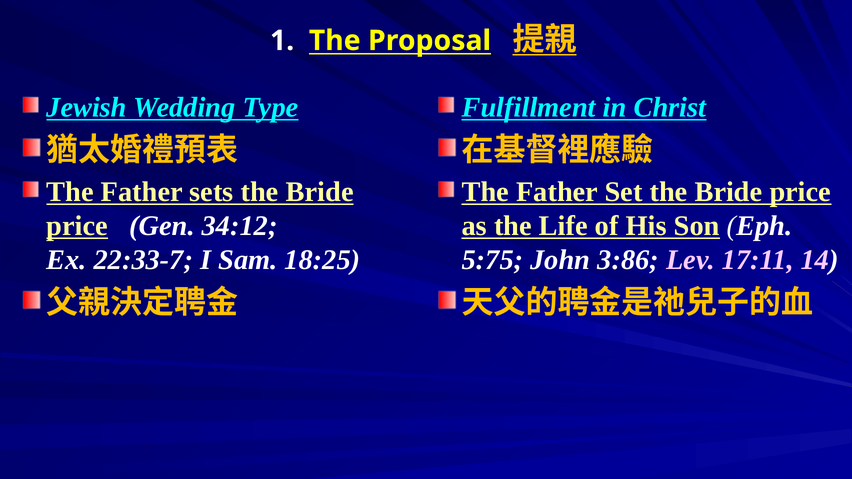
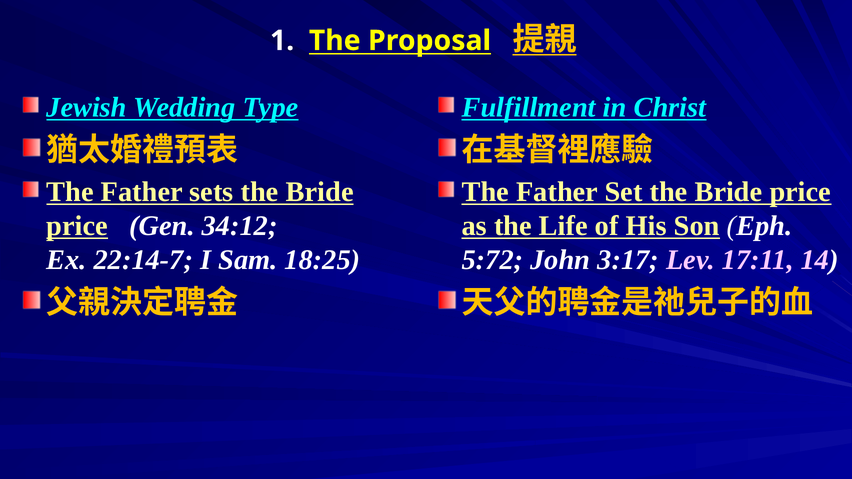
22:33-7: 22:33-7 -> 22:14-7 (143, 260)
5:75: 5:75 -> 5:72 (492, 260)
3:86: 3:86 -> 3:17 (628, 260)
